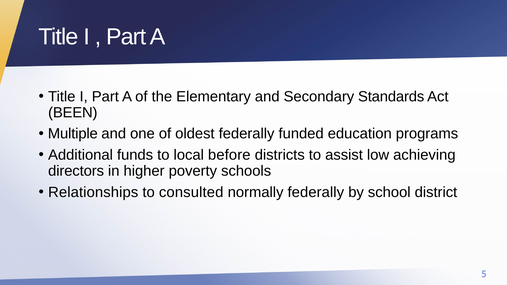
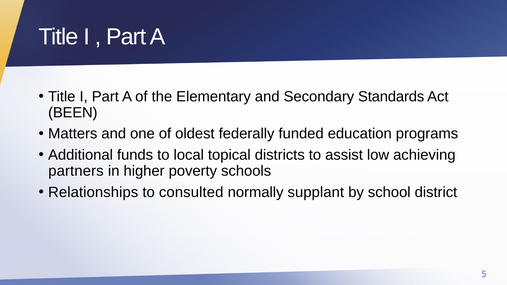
Multiple: Multiple -> Matters (73, 134)
before: before -> topical (229, 155)
directors: directors -> partners (76, 171)
normally federally: federally -> supplant (316, 192)
